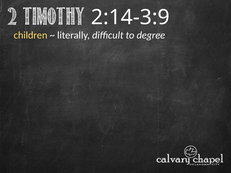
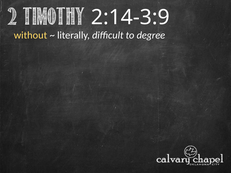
children: children -> without (31, 35)
